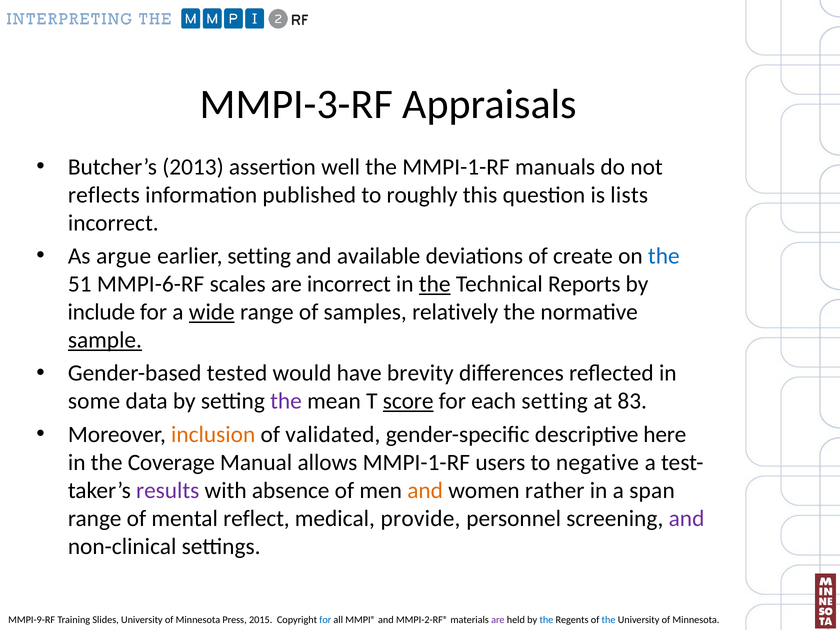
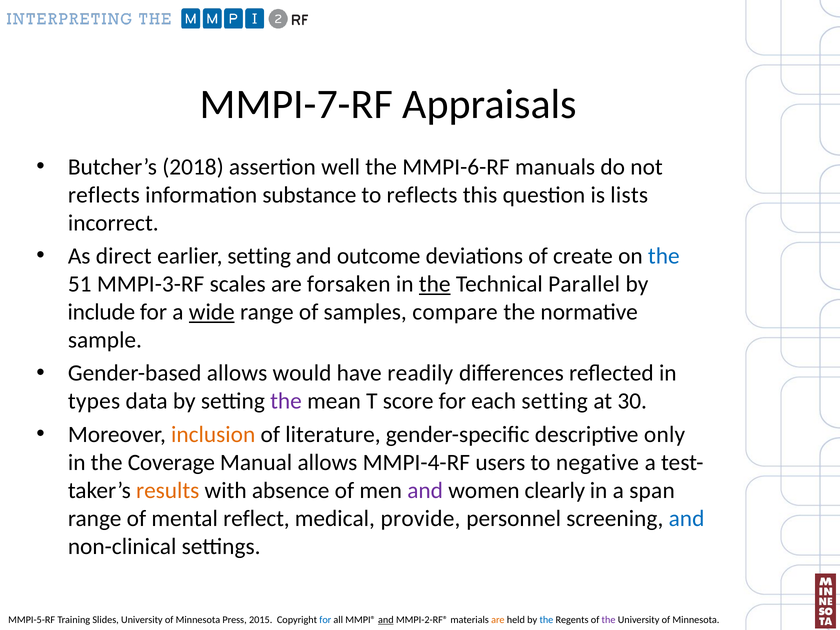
MMPI-3-RF: MMPI-3-RF -> MMPI-7-RF (296, 104)
2013: 2013 -> 2018 (193, 167)
the MMPI-1-RF: MMPI-1-RF -> MMPI-6-RF (456, 167)
published: published -> substance (309, 195)
to roughly: roughly -> reflects (422, 195)
argue: argue -> direct (124, 256)
available: available -> outcome (379, 256)
MMPI-6-RF: MMPI-6-RF -> MMPI-3-RF (151, 284)
are incorrect: incorrect -> forsaken (349, 284)
Reports: Reports -> Parallel (584, 284)
relatively: relatively -> compare (455, 312)
sample underline: present -> none (105, 340)
Gender-based tested: tested -> allows (237, 373)
brevity: brevity -> readily (420, 373)
some: some -> types (94, 401)
score underline: present -> none (408, 401)
83: 83 -> 30 (632, 401)
validated: validated -> literature (333, 434)
here: here -> only (665, 434)
allows MMPI-1-RF: MMPI-1-RF -> MMPI-4-RF (416, 462)
results colour: purple -> orange (168, 490)
and colour: orange -> purple (425, 490)
rather: rather -> clearly (555, 490)
and colour: purple -> blue (687, 518)
MMPI-9-RF: MMPI-9-RF -> MMPI-5-RF (32, 620)
and underline: none -> present (386, 620)
are colour: purple -> orange (498, 620)
the colour: blue -> purple (609, 620)
